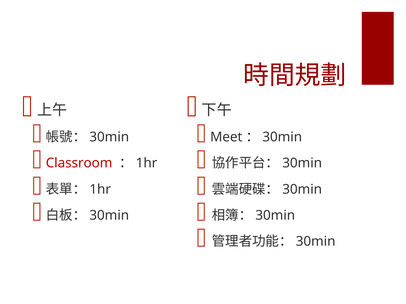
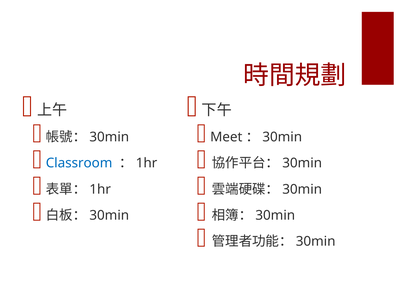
Classroom colour: red -> blue (79, 163)
